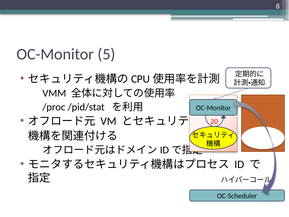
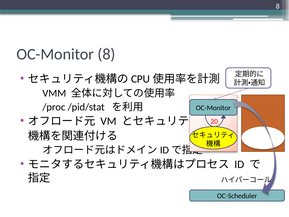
OC-Monitor 5: 5 -> 8 (107, 54)
